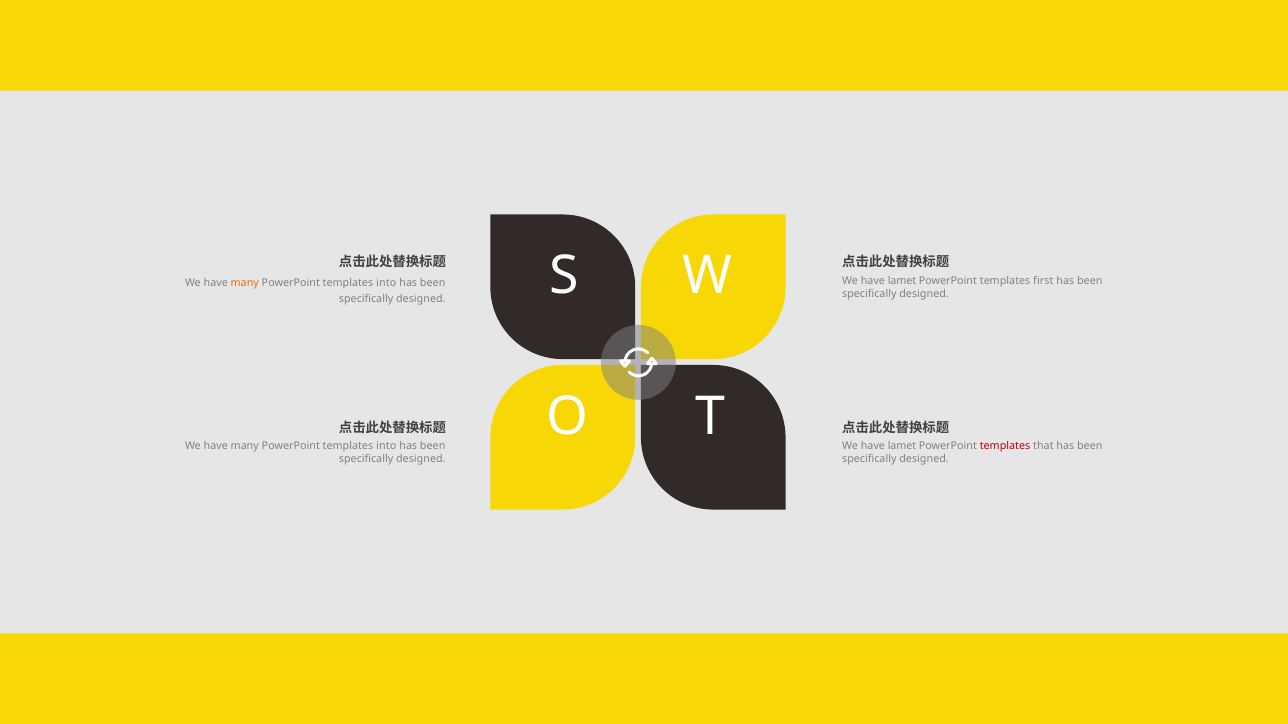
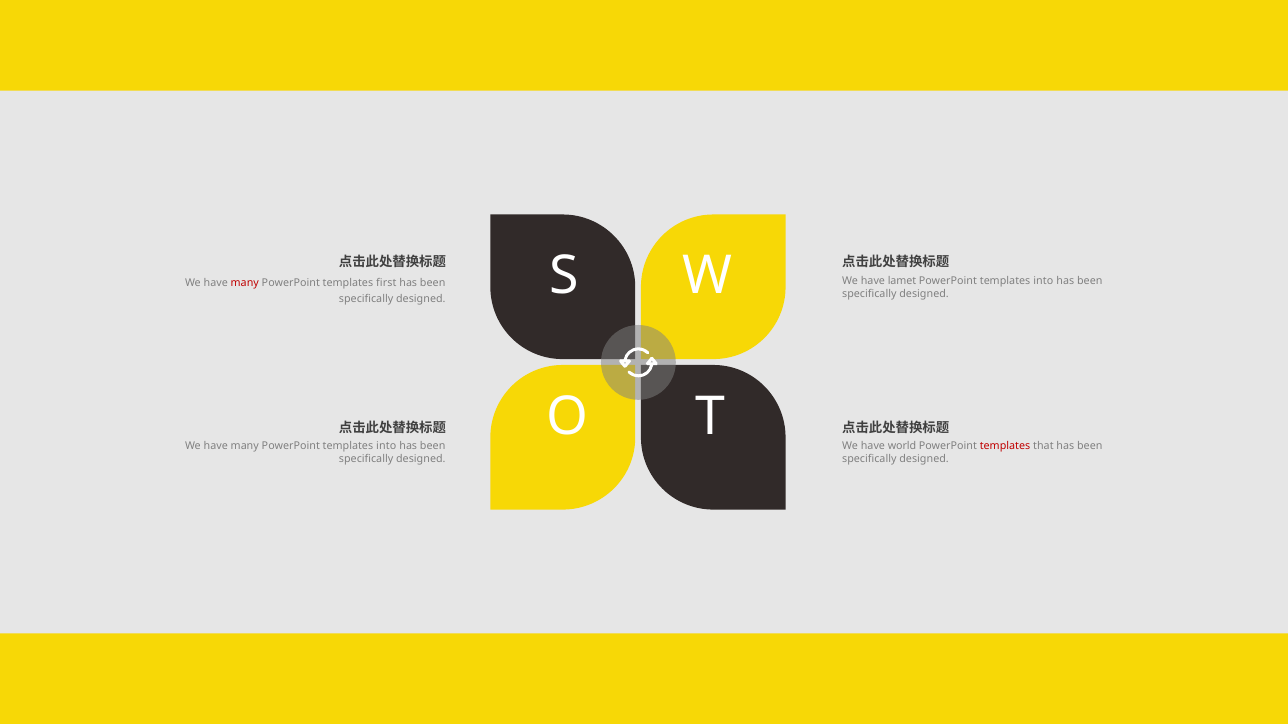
first: first -> into (1043, 281)
many colour: orange -> red (245, 284)
into: into -> first (386, 284)
lamet: lamet -> world (902, 447)
